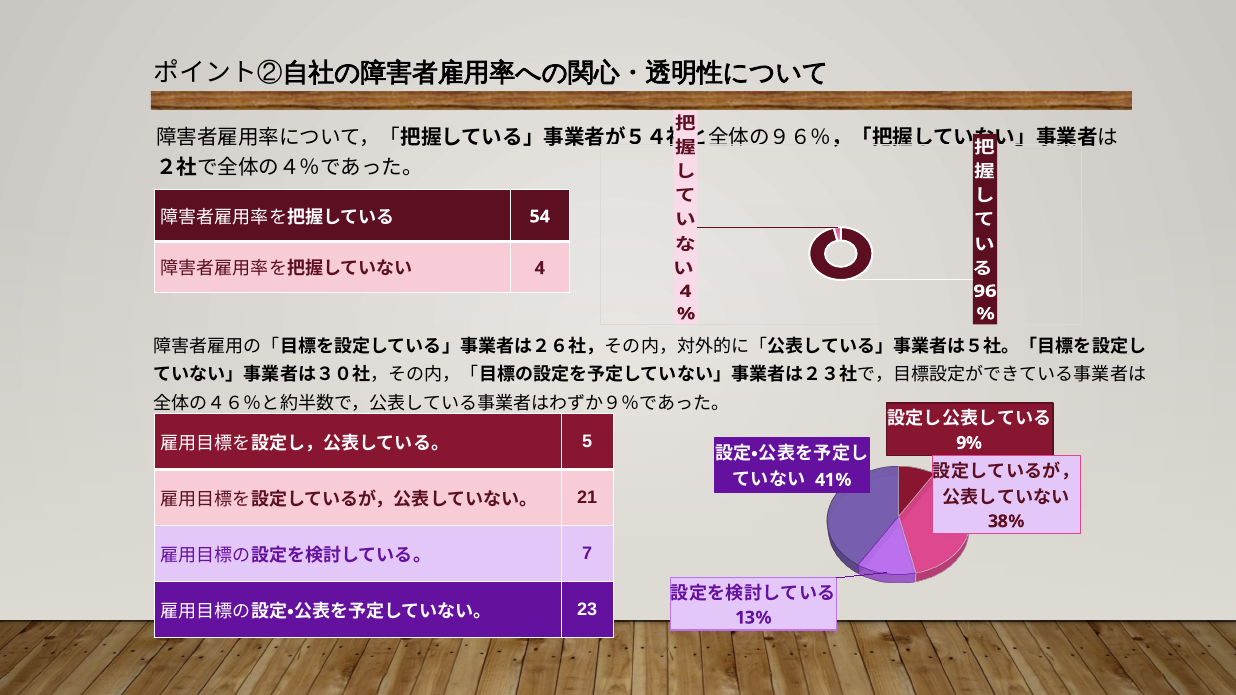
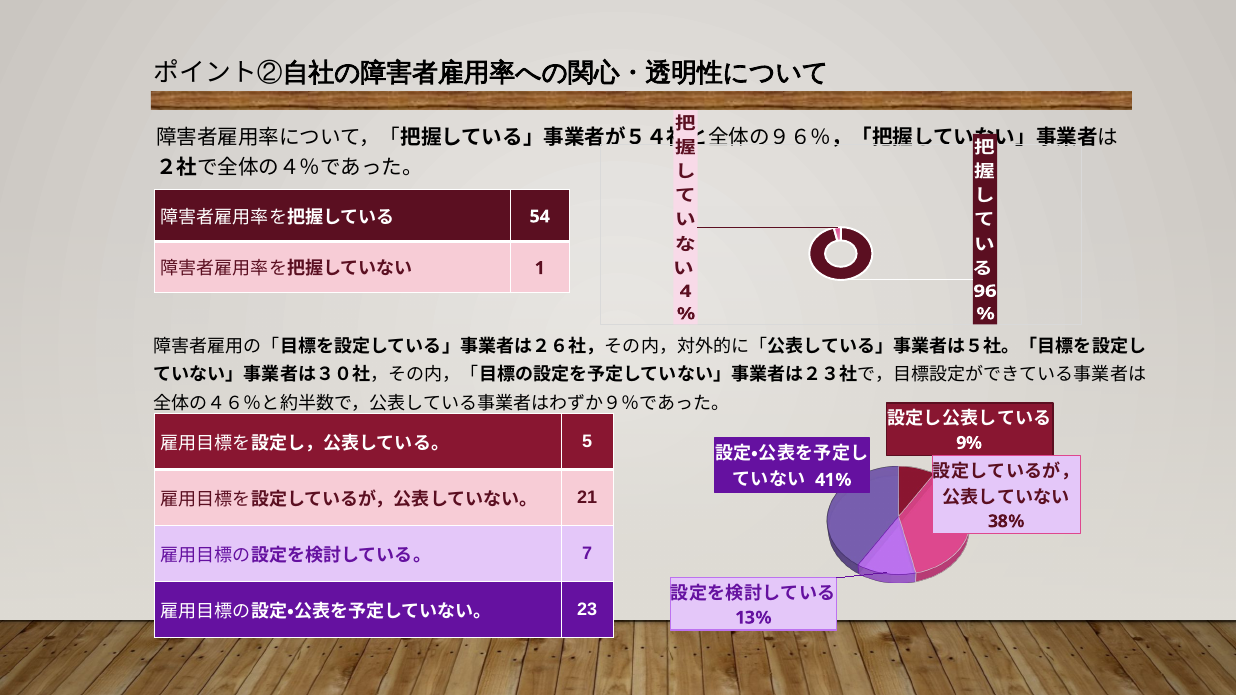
4: 4 -> 1 (540, 268)
